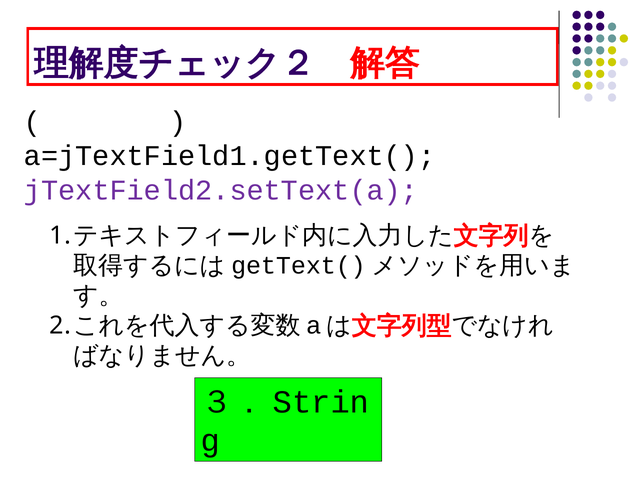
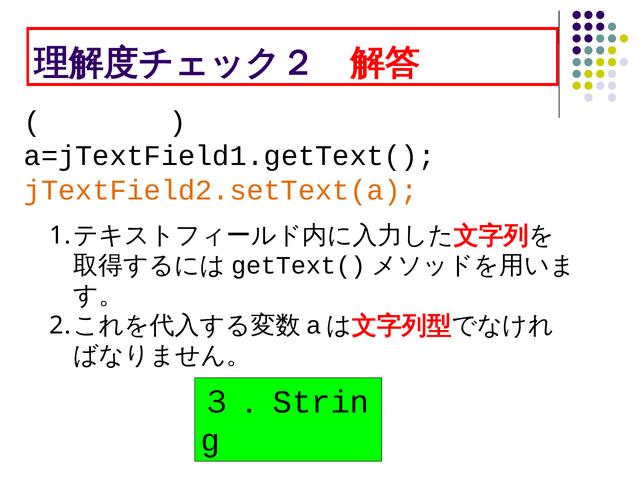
jTextField2.setText(a colour: purple -> orange (221, 190)
